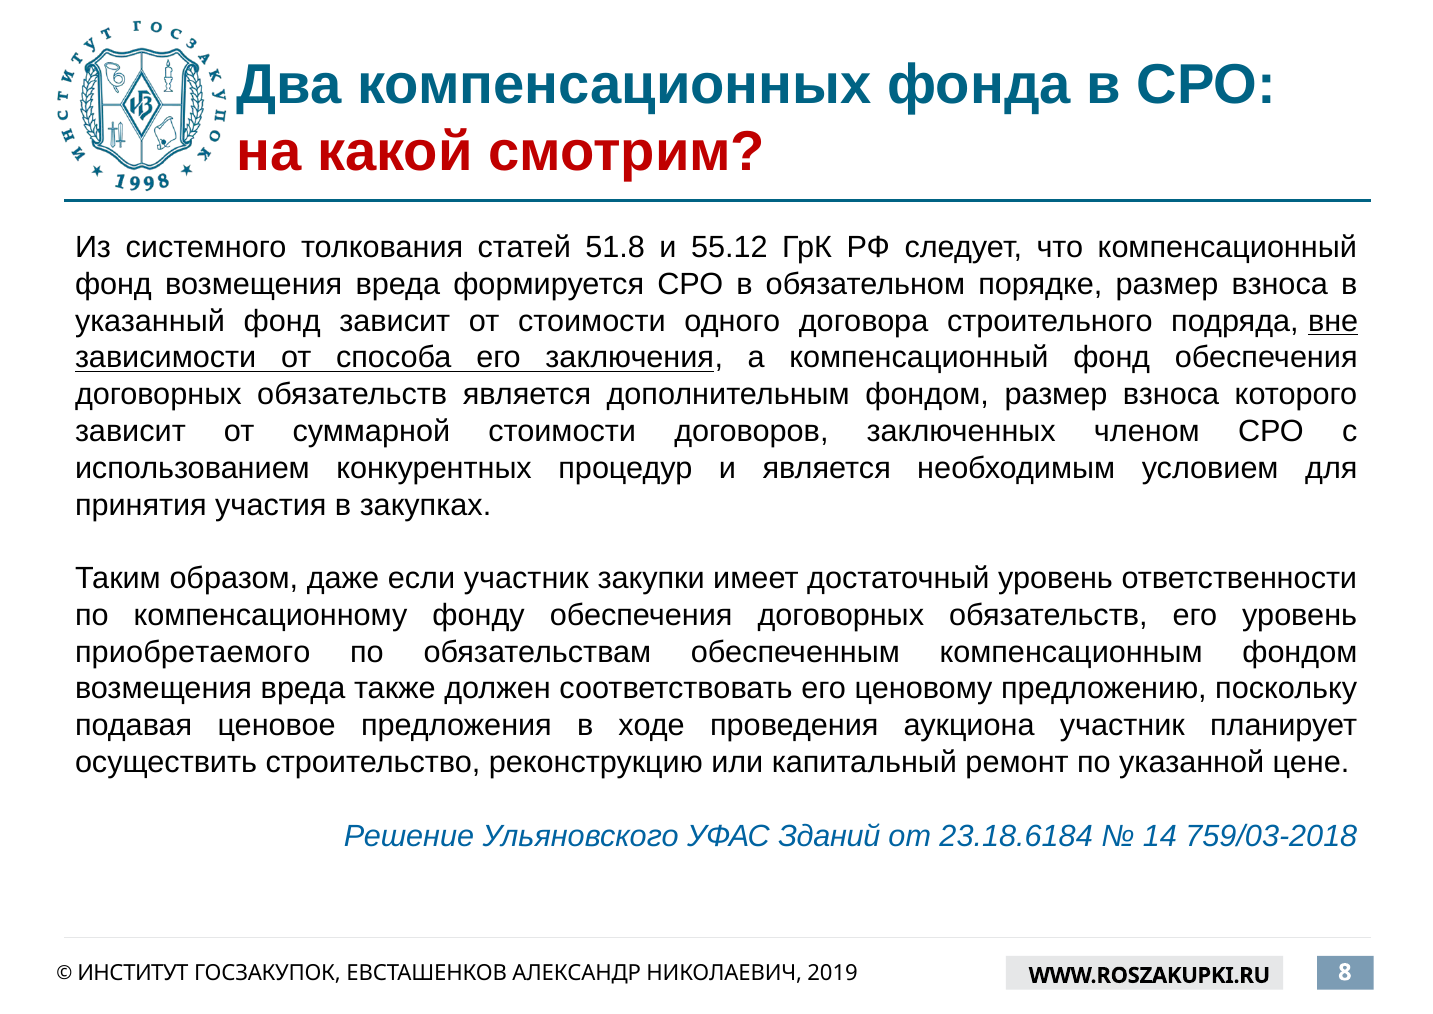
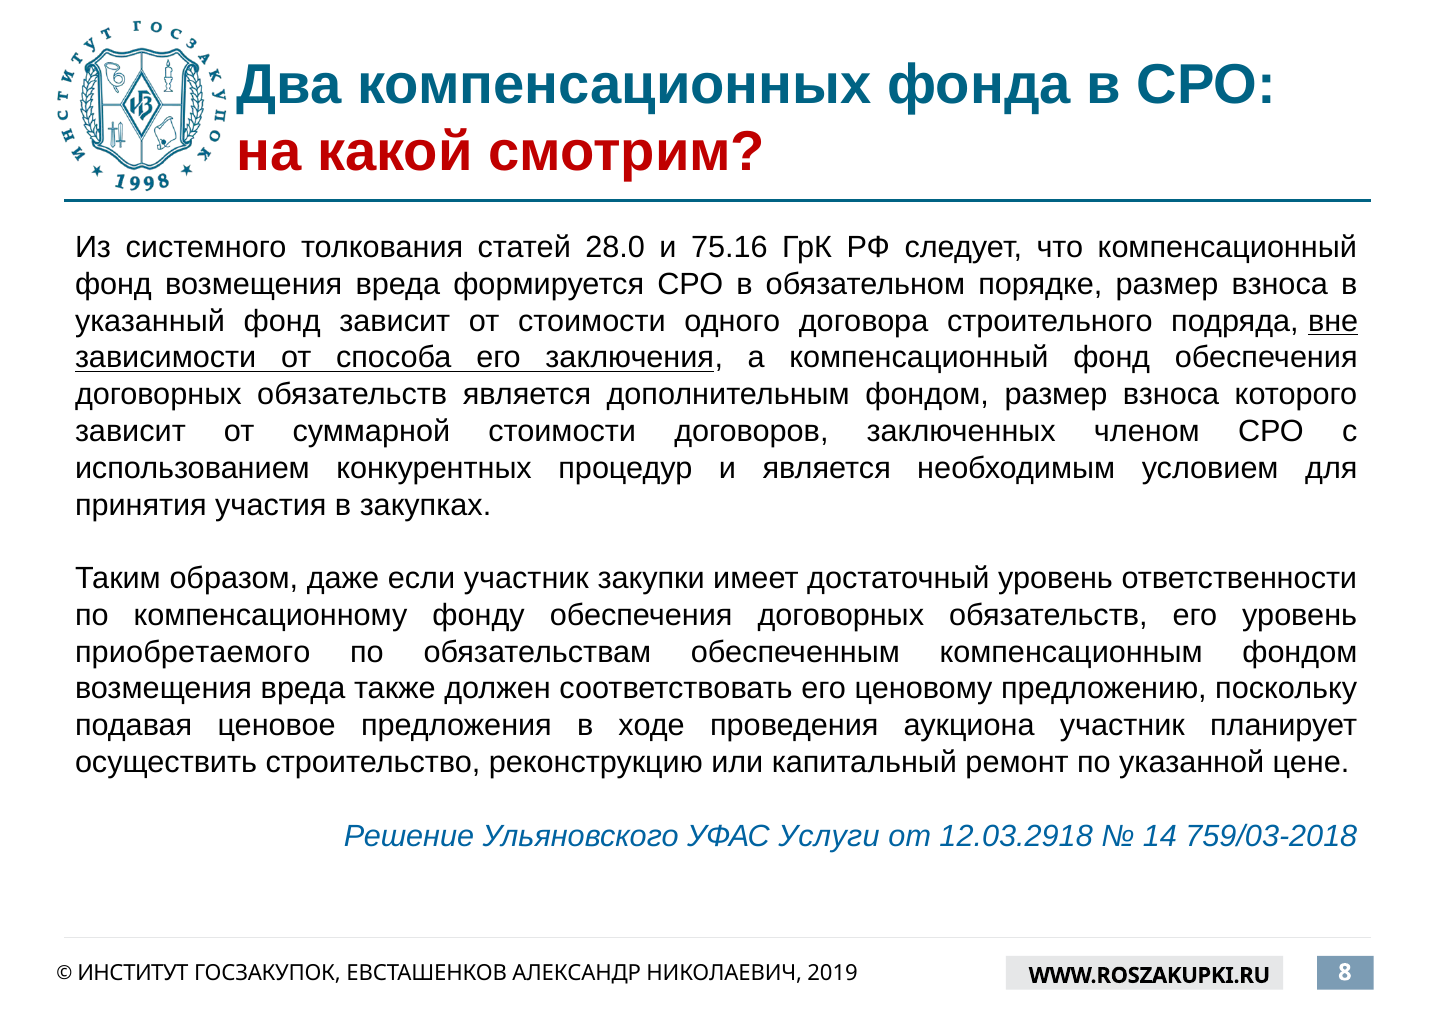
51.8: 51.8 -> 28.0 (615, 247)
55.12: 55.12 -> 75.16 (729, 247)
Зданий: Зданий -> Услуги (829, 836)
23.18.6184: 23.18.6184 -> 12.03.2918 (1016, 836)
